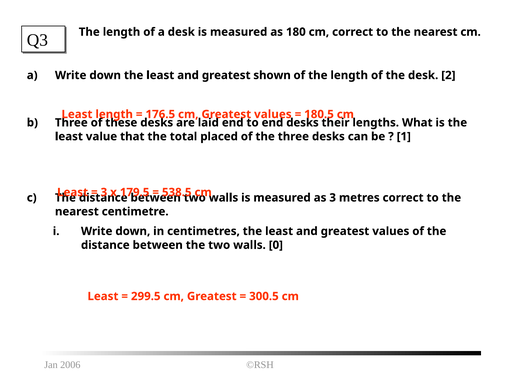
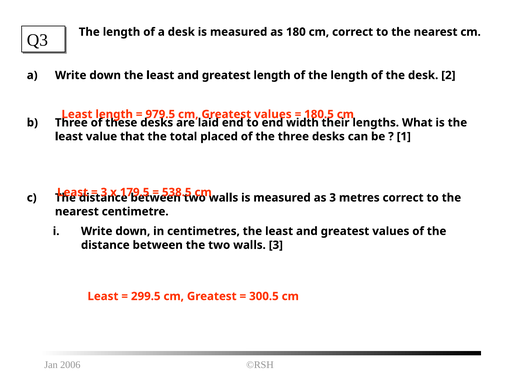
greatest shown: shown -> length (272, 75)
176.5: 176.5 -> 979.5 (160, 114)
end desks: desks -> width (302, 123)
walls 0: 0 -> 3 (276, 245)
